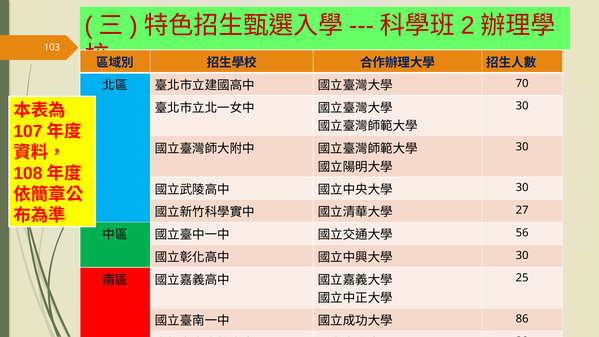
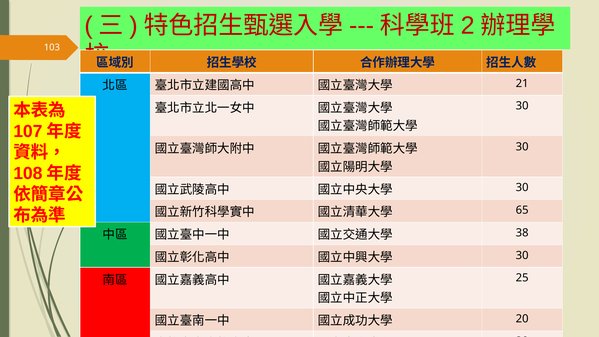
70: 70 -> 21 (522, 83)
27: 27 -> 65 (522, 210)
56: 56 -> 38 (522, 233)
86: 86 -> 20 (522, 319)
